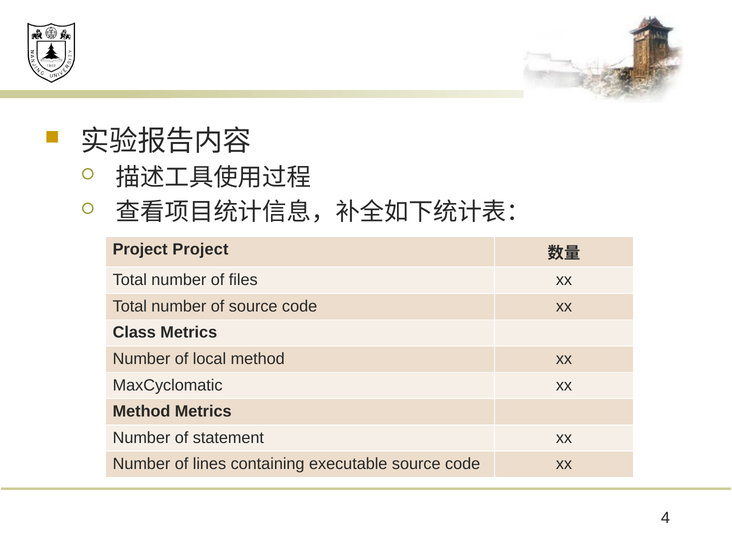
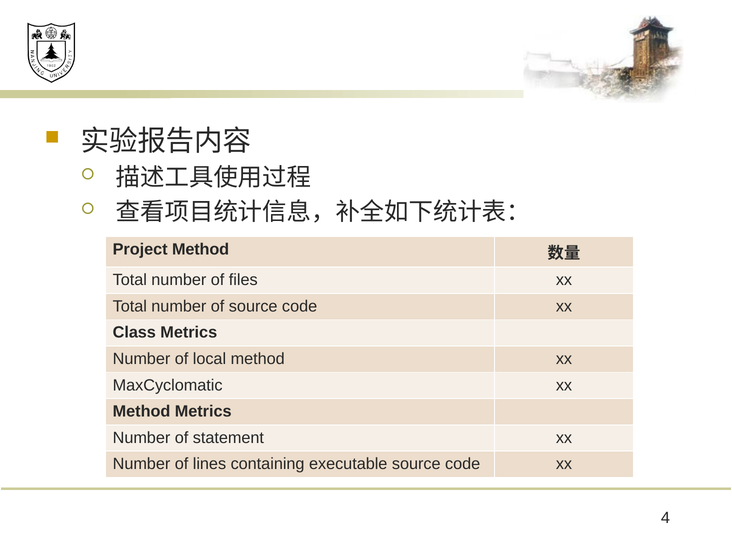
Project Project: Project -> Method (201, 249)
